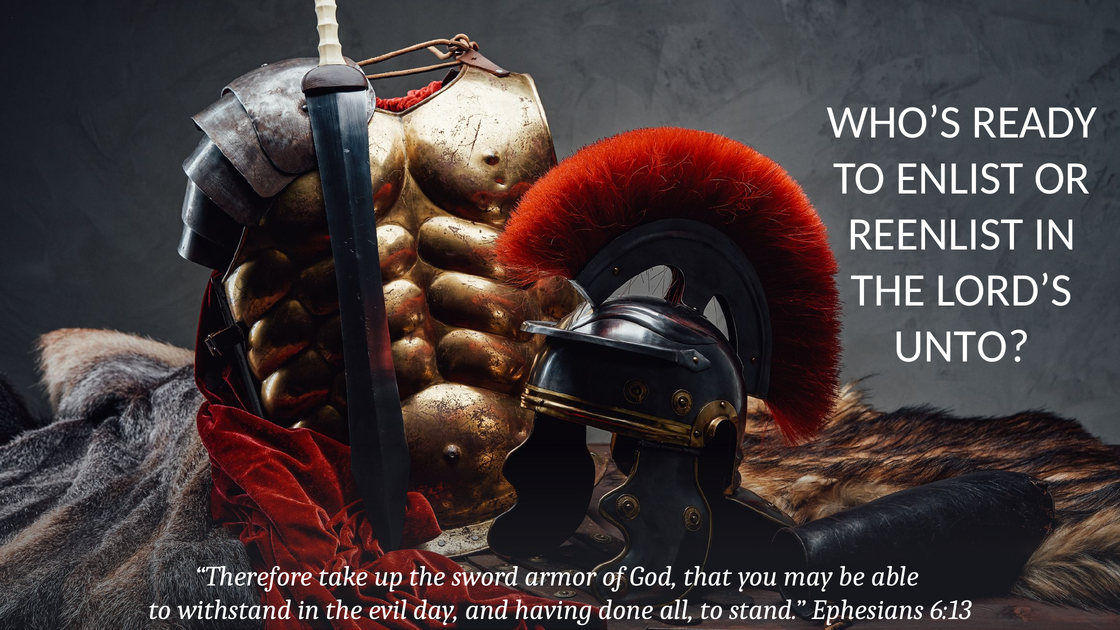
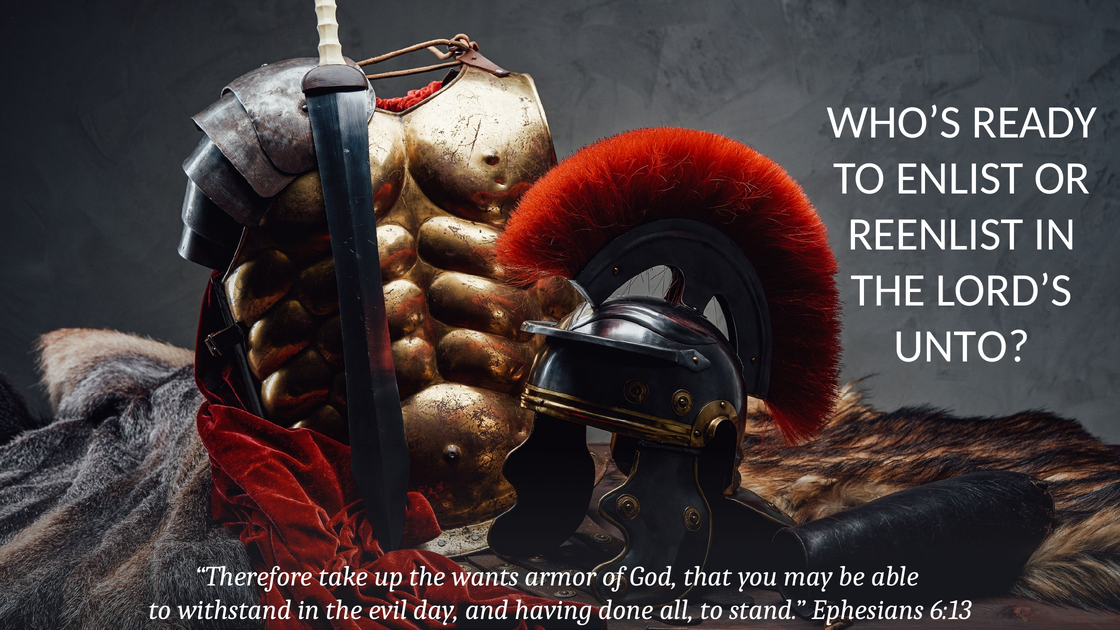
sword: sword -> wants (485, 577)
